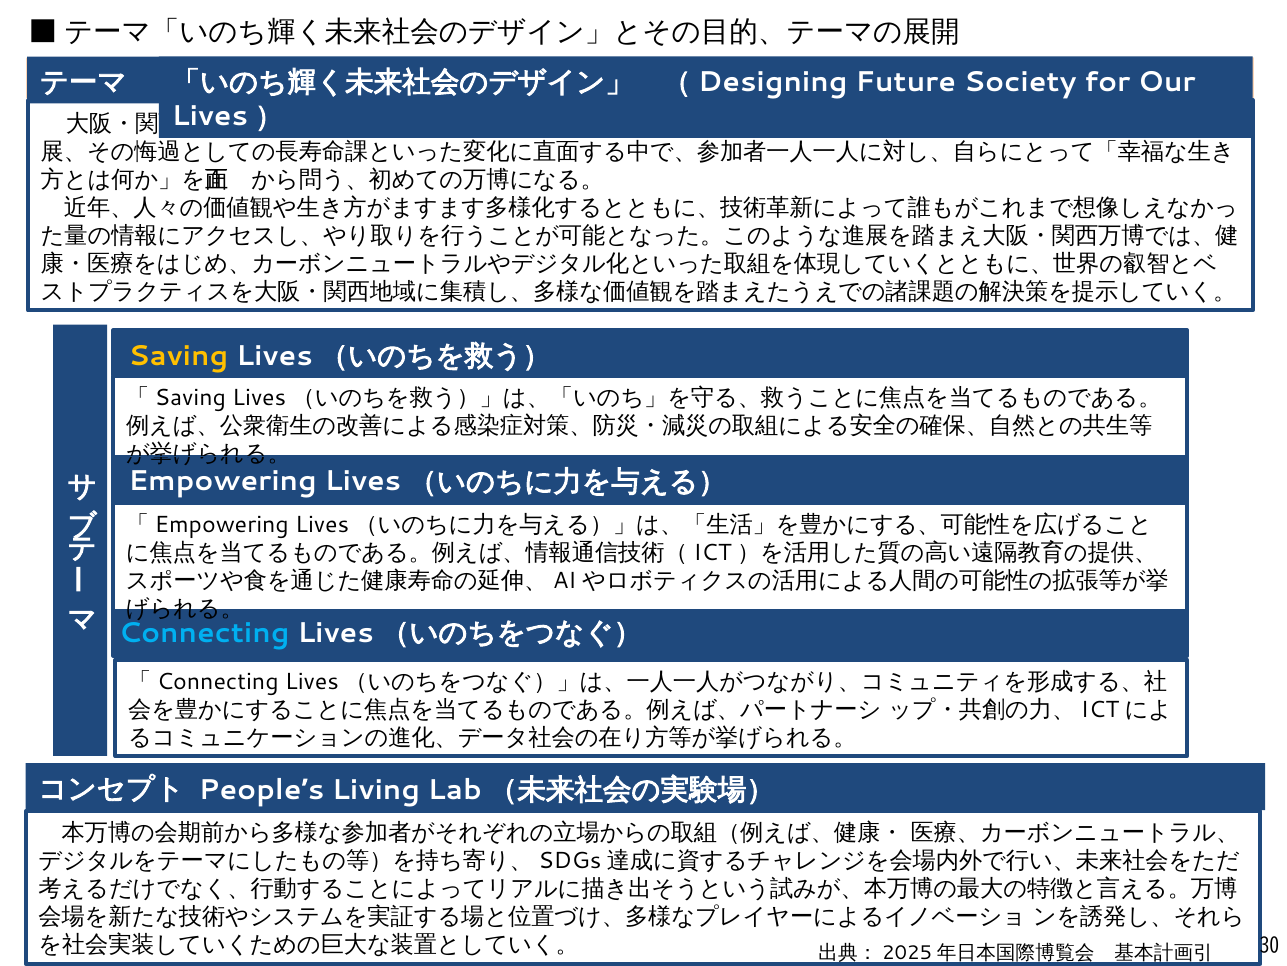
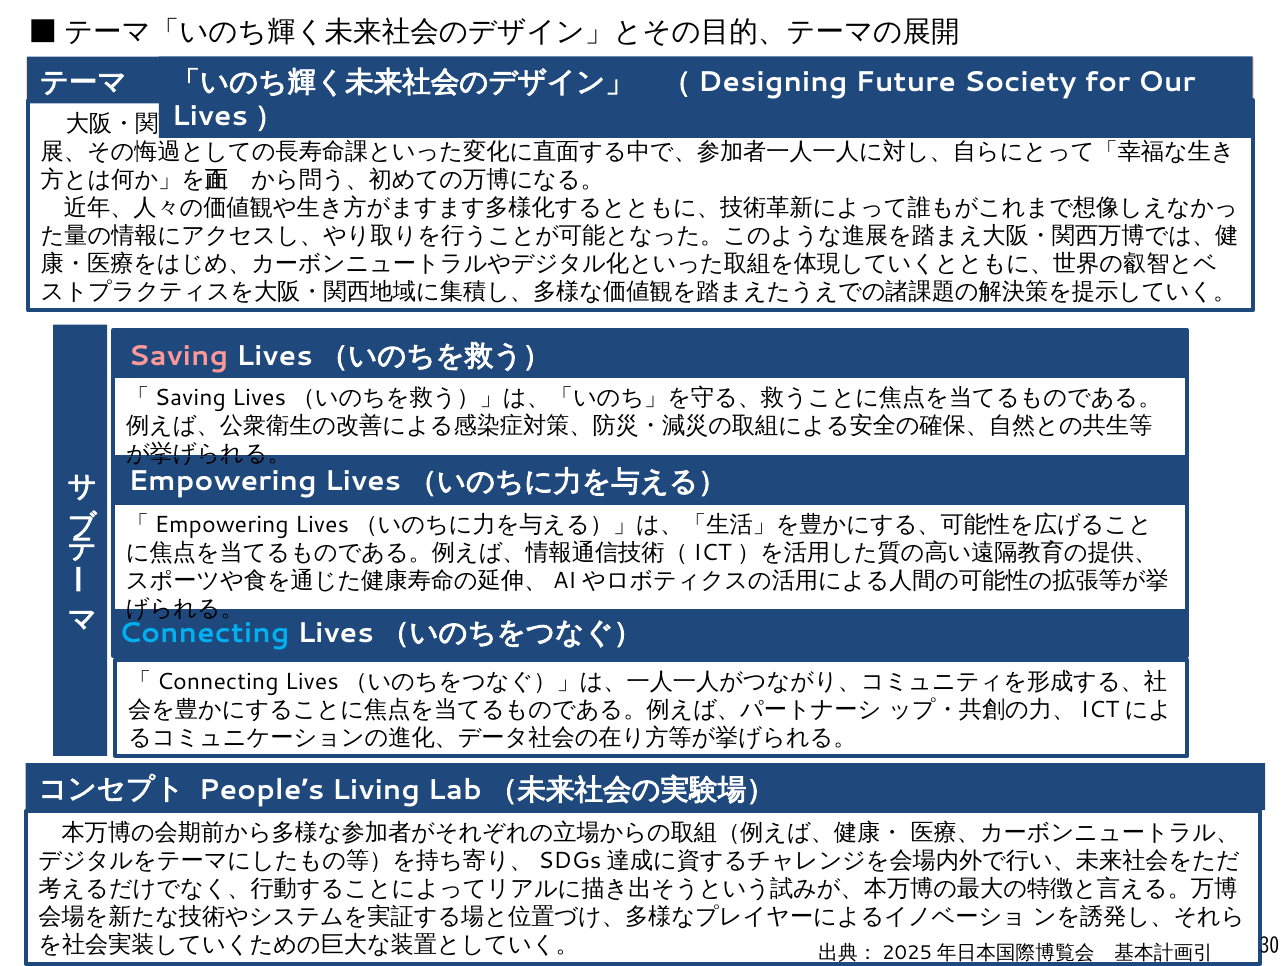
Saving colour: yellow -> pink (178, 356)
